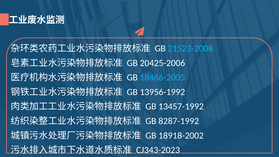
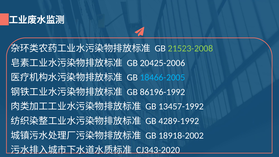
21523-2008 colour: light blue -> light green (190, 48)
13956-1992: 13956-1992 -> 86196-1992 (162, 92)
8287-1992: 8287-1992 -> 4289-1992 (179, 121)
CJ343-2023: CJ343-2023 -> CJ343-2020 (158, 150)
